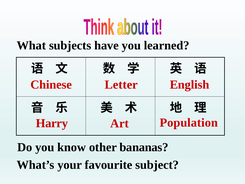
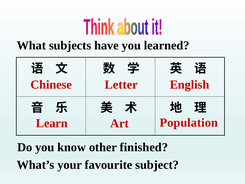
Harry: Harry -> Learn (52, 123)
bananas: bananas -> finished (144, 147)
